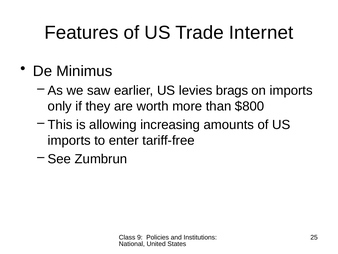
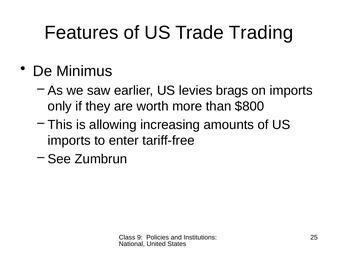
Internet: Internet -> Trading (261, 33)
